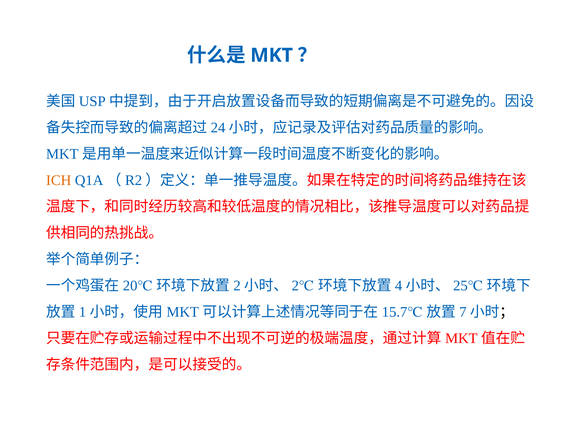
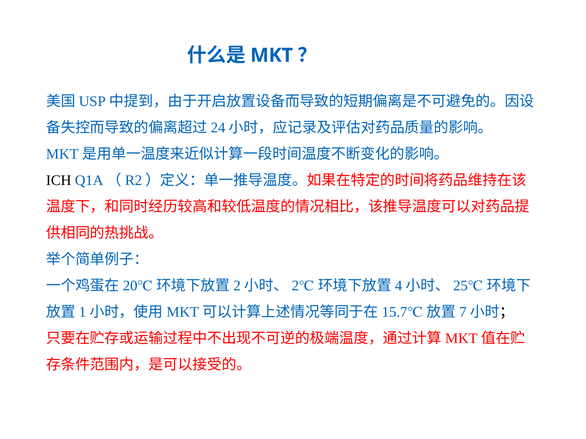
ICH colour: orange -> black (59, 181)
